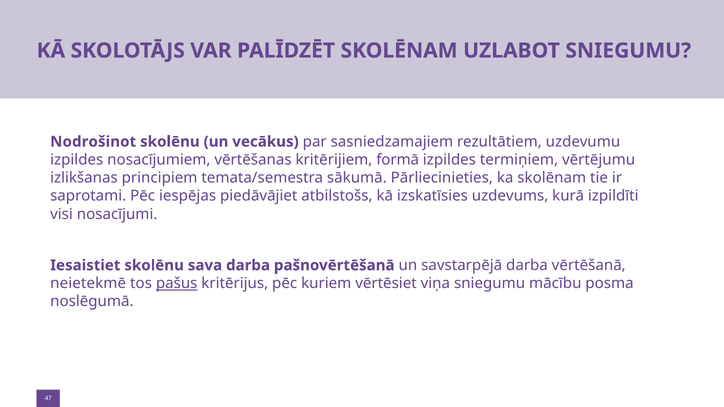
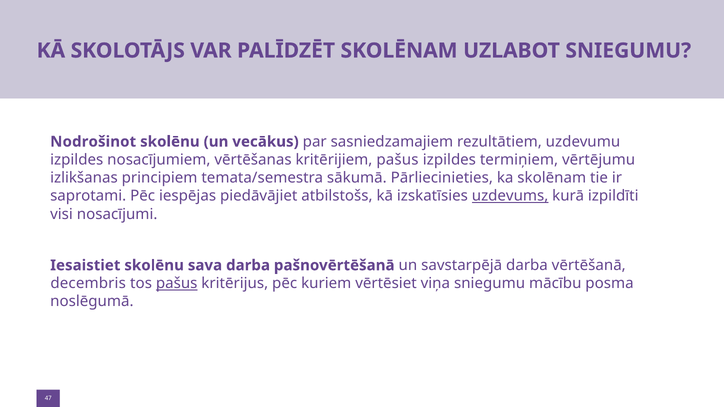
kritērijiem formā: formā -> pašus (398, 160)
uzdevums underline: none -> present (510, 196)
neietekmē: neietekmē -> decembris (88, 284)
